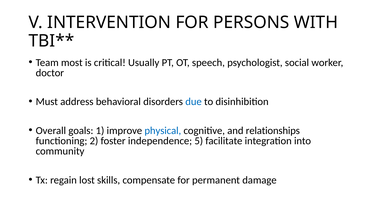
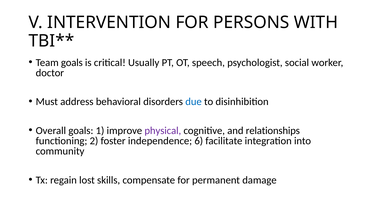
Team most: most -> goals (72, 62)
physical colour: blue -> purple (163, 130)
5: 5 -> 6 (199, 141)
